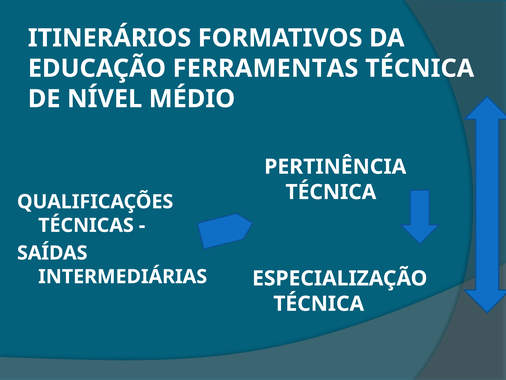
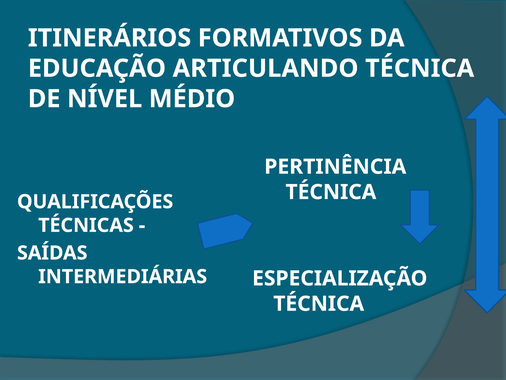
FERRAMENTAS: FERRAMENTAS -> ARTICULANDO (266, 68)
